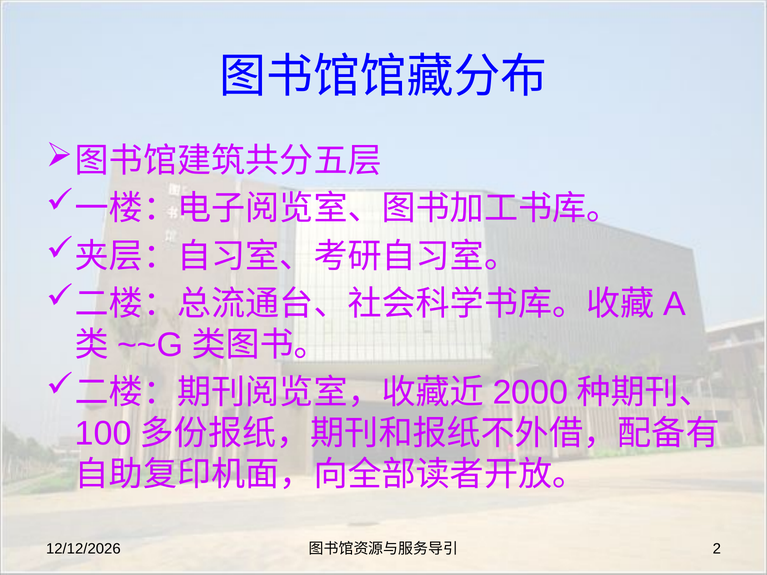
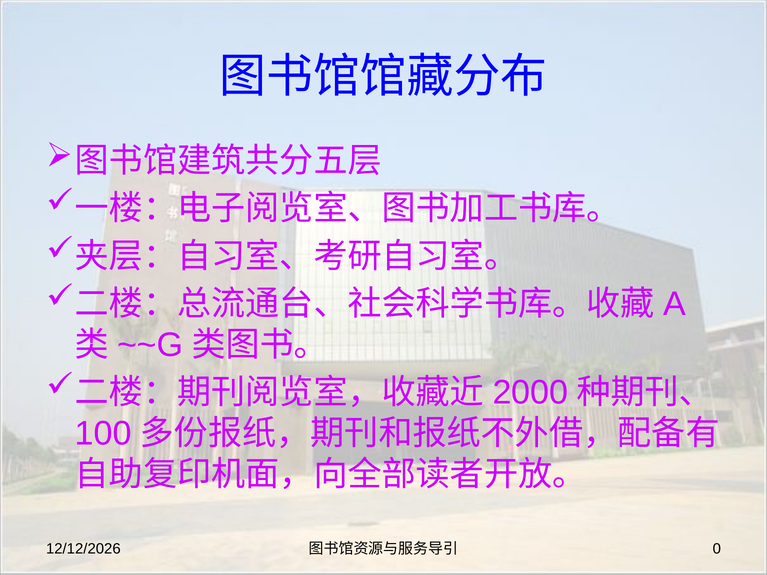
2: 2 -> 0 (717, 549)
